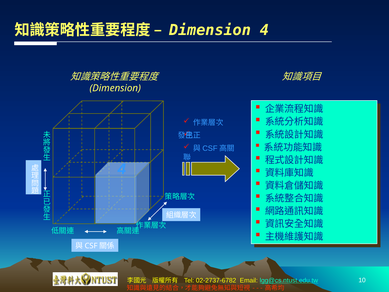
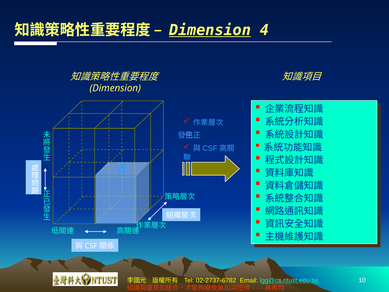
Dimension underline: none -> present (210, 30)
